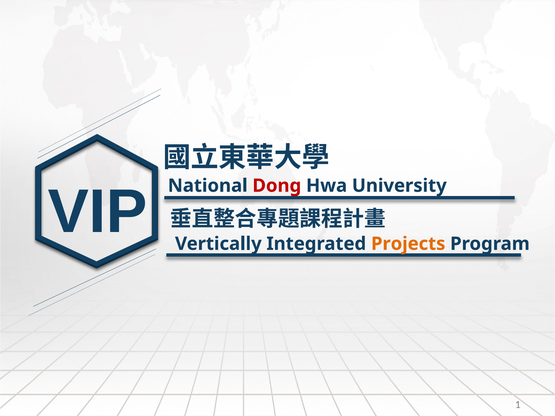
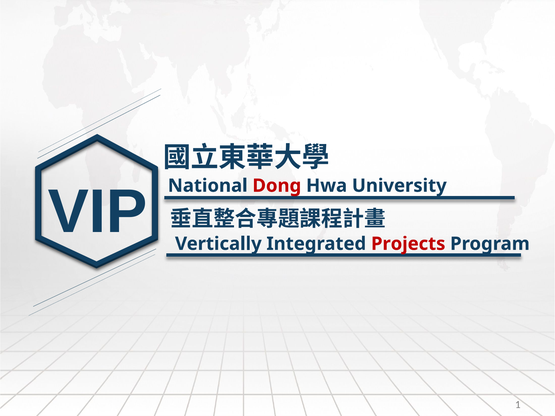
Projects colour: orange -> red (408, 244)
